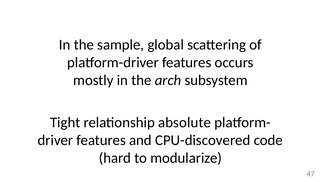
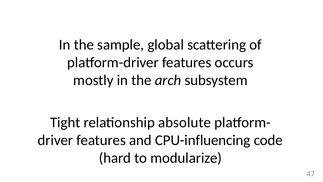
CPU-discovered: CPU-discovered -> CPU-influencing (203, 140)
